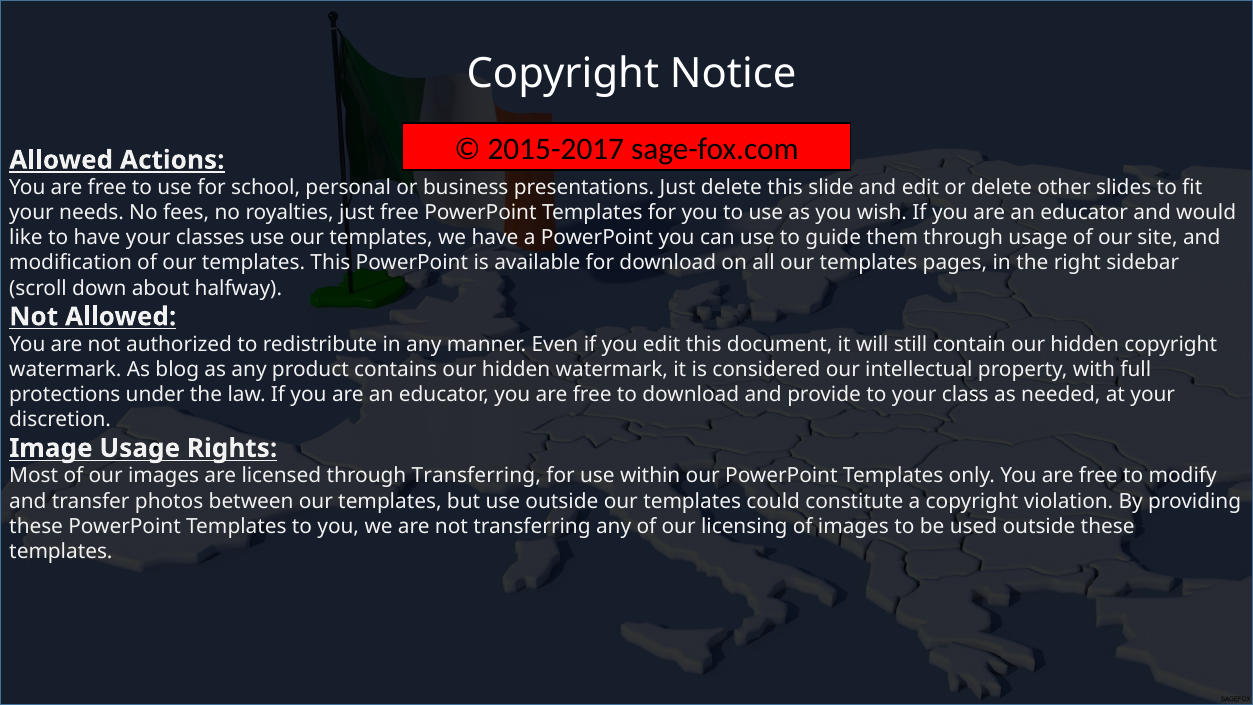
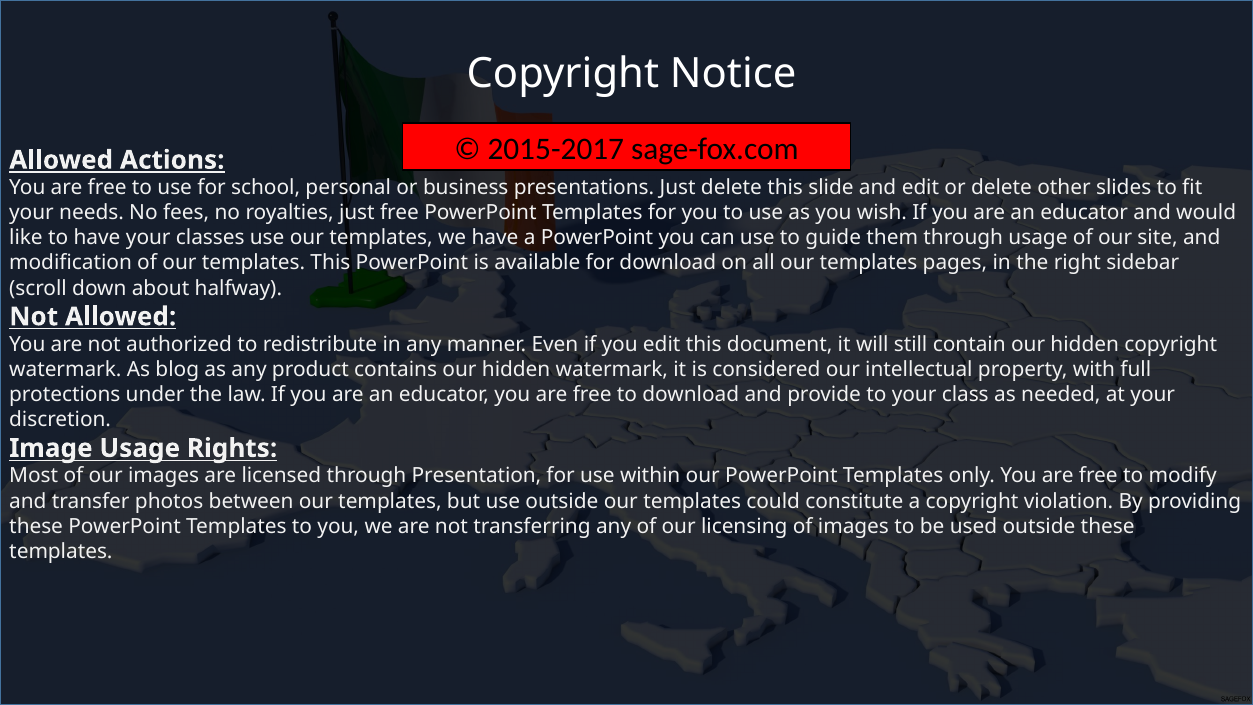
through Transferring: Transferring -> Presentation (476, 476)
